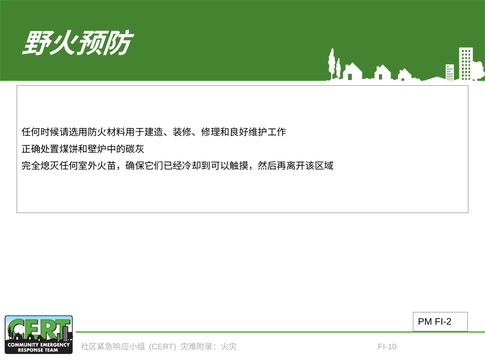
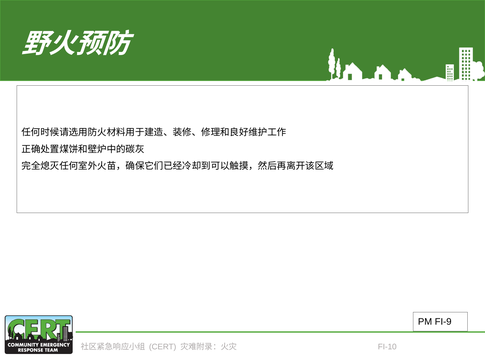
FI-2: FI-2 -> FI-9 (443, 321)
